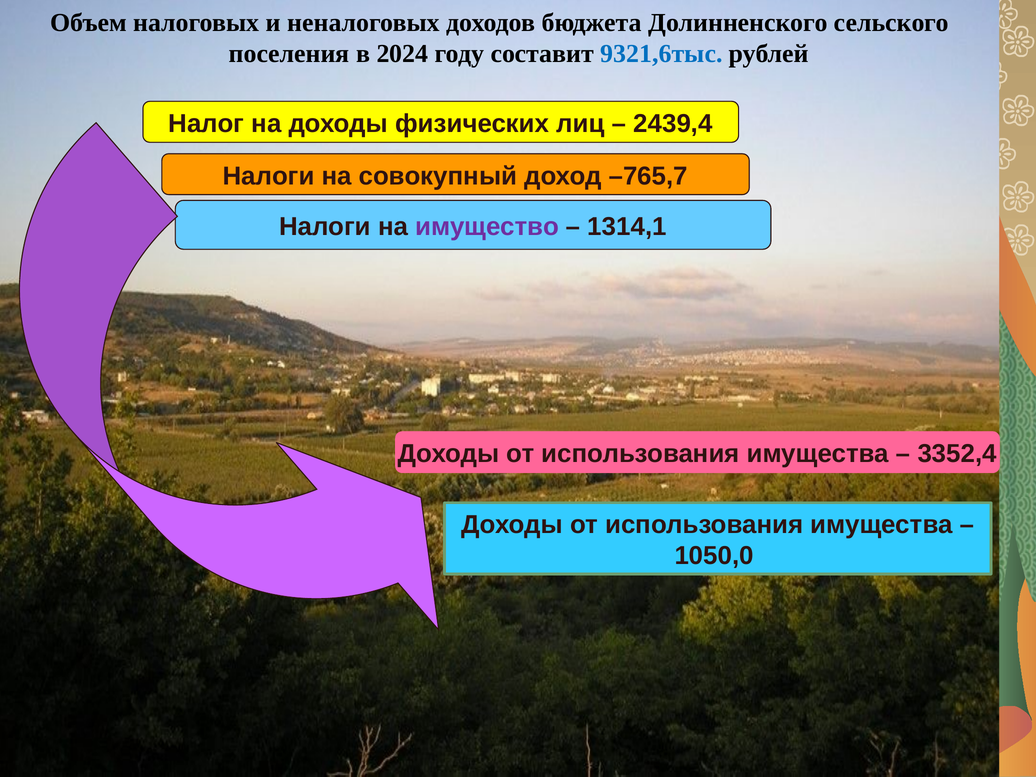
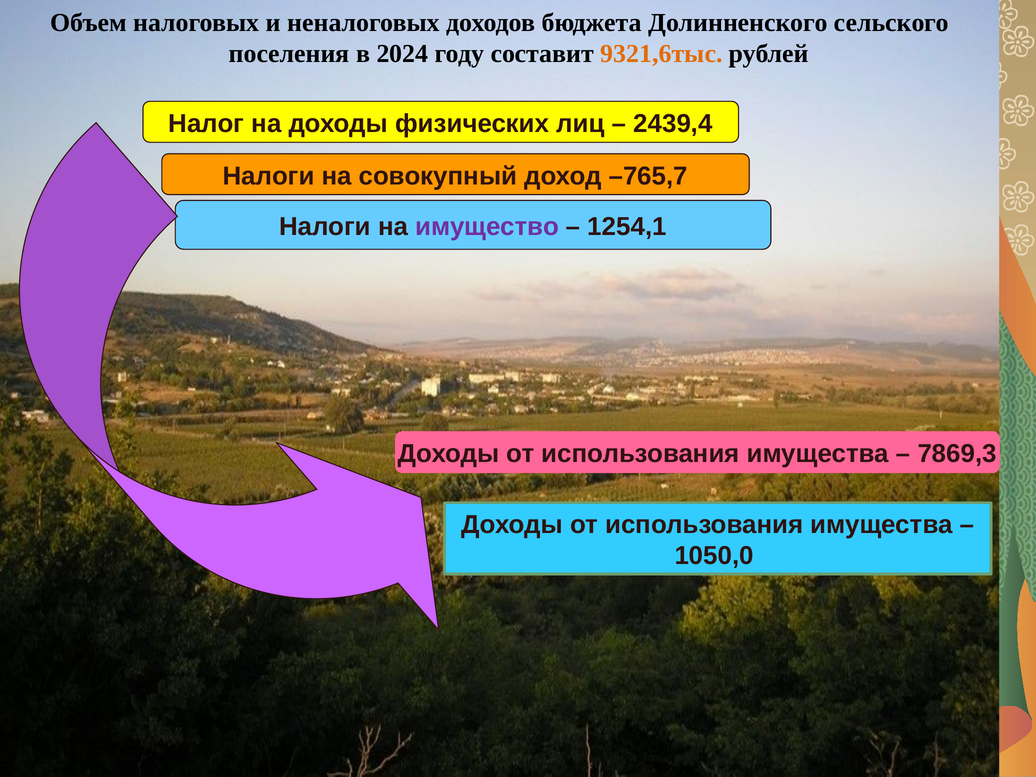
9321,6тыс colour: blue -> orange (661, 54)
1314,1: 1314,1 -> 1254,1 (627, 227)
3352,4: 3352,4 -> 7869,3 (957, 454)
